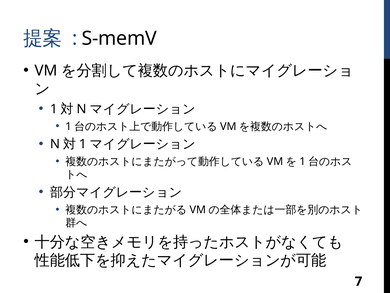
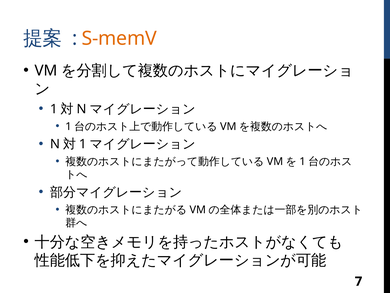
S-memV colour: black -> orange (119, 38)
